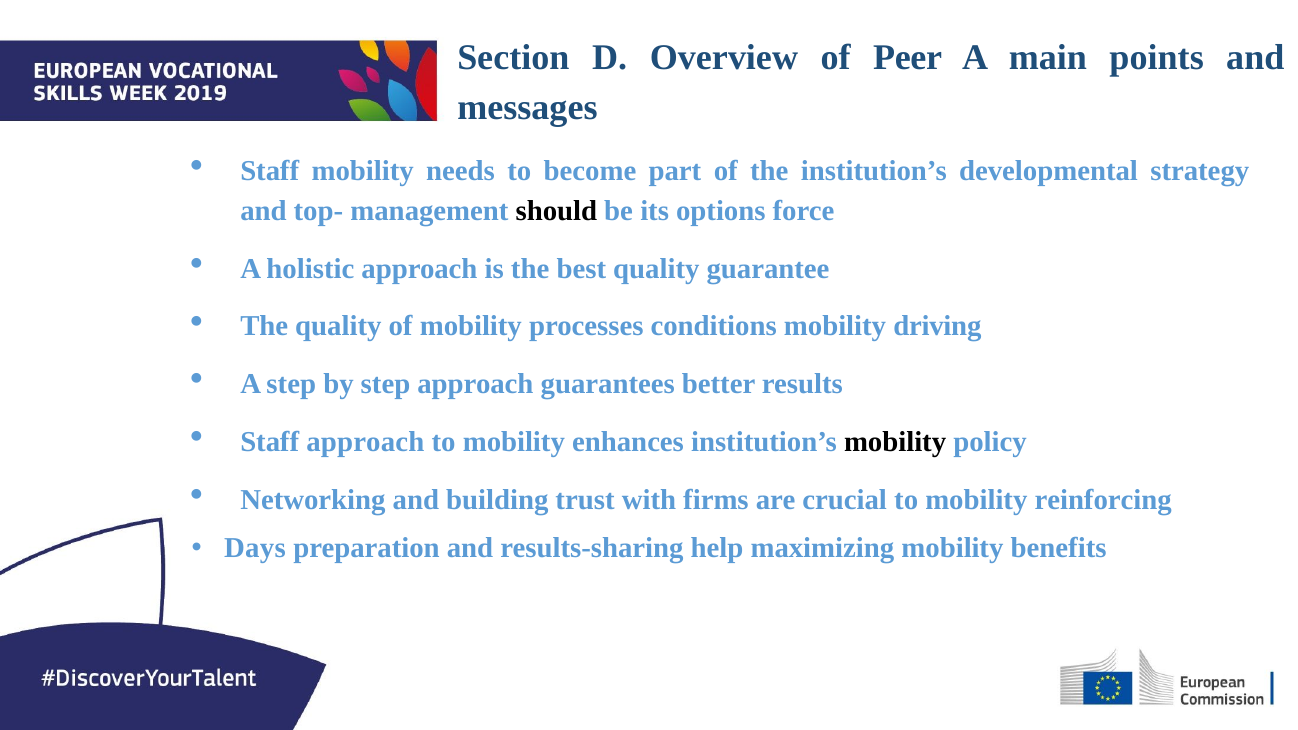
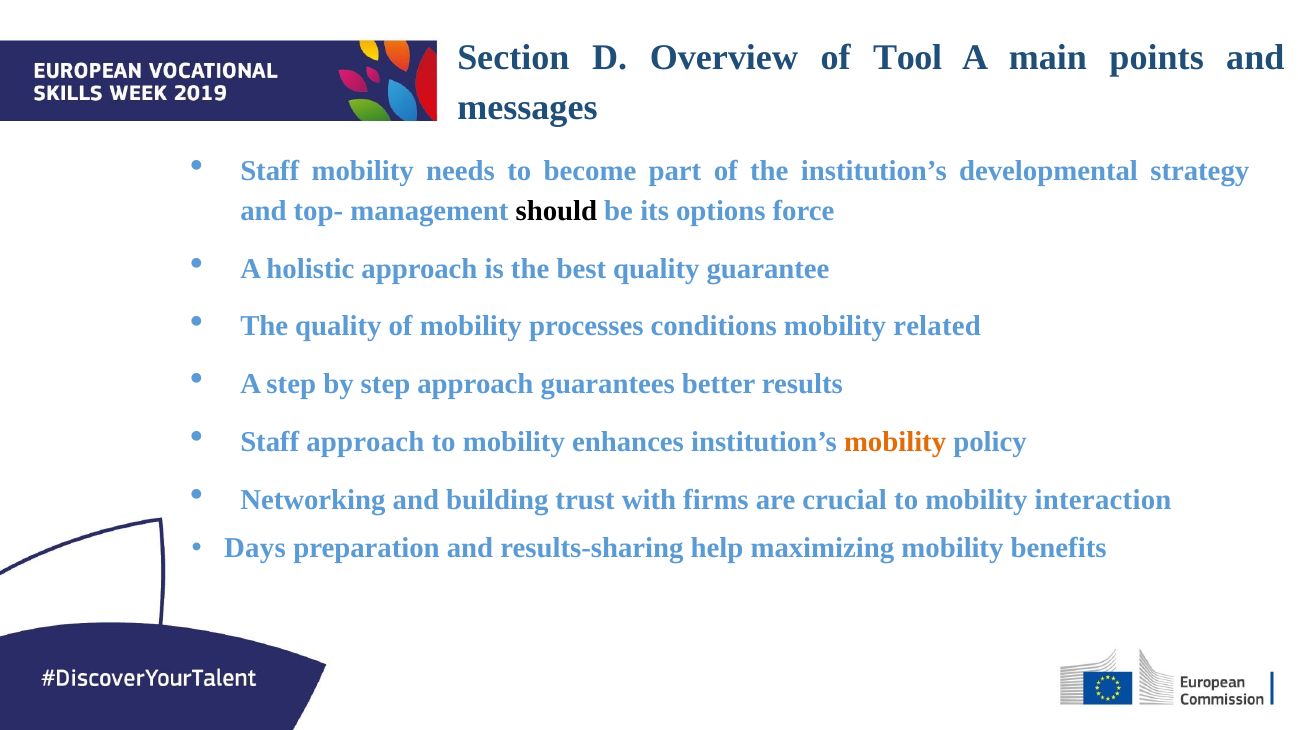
Peer: Peer -> Tool (908, 58)
driving: driving -> related (937, 326)
mobility colour: black -> orange (895, 442)
reinforcing: reinforcing -> interaction (1103, 500)
